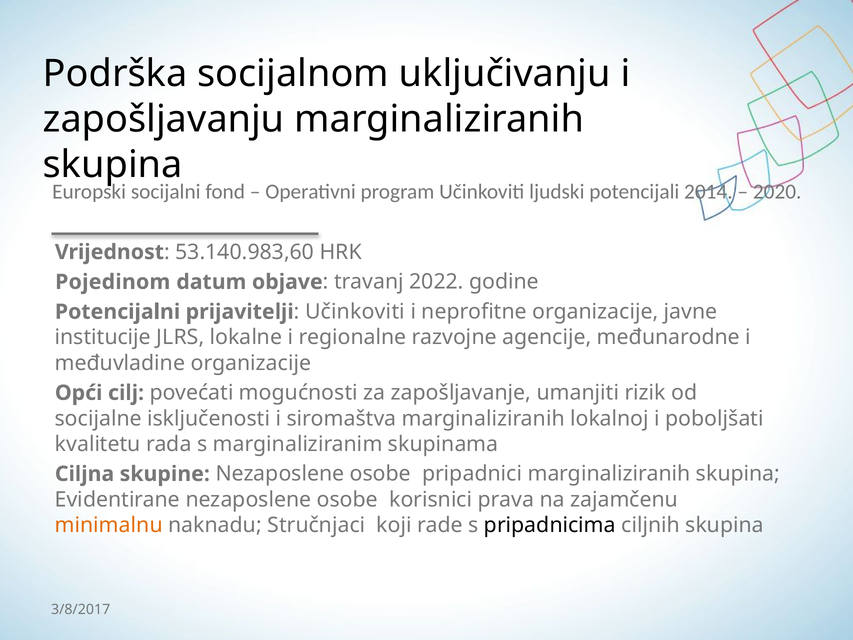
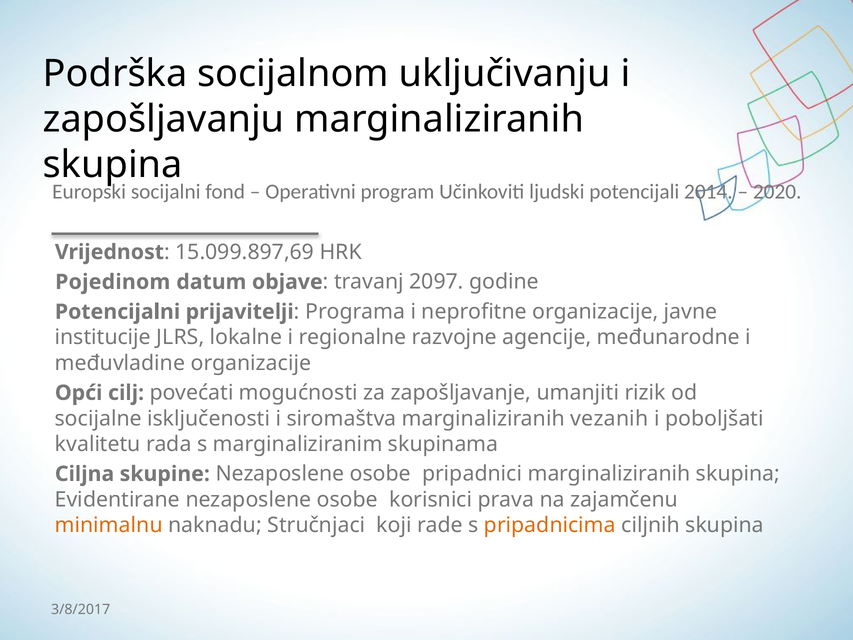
53.140.983,60: 53.140.983,60 -> 15.099.897,69 (245, 252)
2022: 2022 -> 2097 (436, 282)
Učinkoviti: Učinkoviti -> Programa (355, 312)
lokalnoj: lokalnoj -> vezanih (609, 418)
pripadnicima colour: black -> orange (550, 525)
